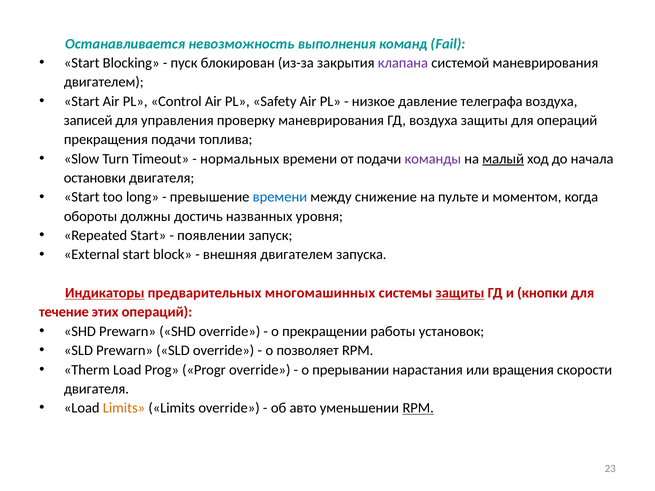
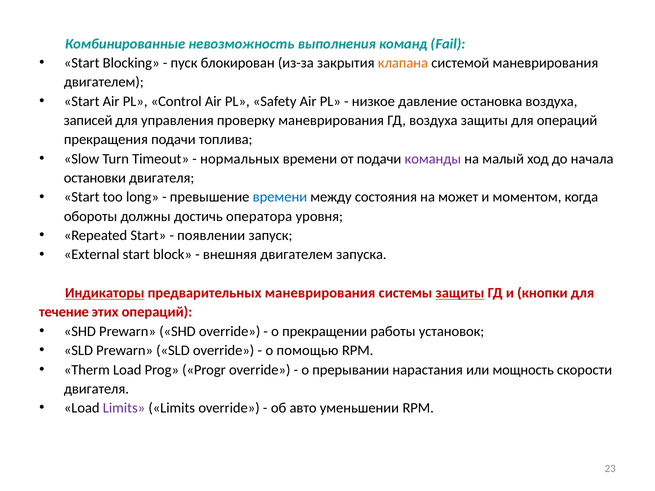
Останавливается: Останавливается -> Комбинированные (125, 44)
клапана colour: purple -> orange (403, 63)
телеграфа: телеграфа -> остановка (492, 101)
малый underline: present -> none (503, 159)
снижение: снижение -> состояния (386, 197)
пульте: пульте -> может (458, 197)
названных: названных -> оператора (259, 216)
предварительныx многомашинных: многомашинных -> маневрирования (320, 293)
позволяет: позволяет -> помощью (308, 351)
вращения: вращения -> мощность (523, 370)
Limits colour: orange -> purple (124, 408)
RPM underline: present -> none (418, 408)
